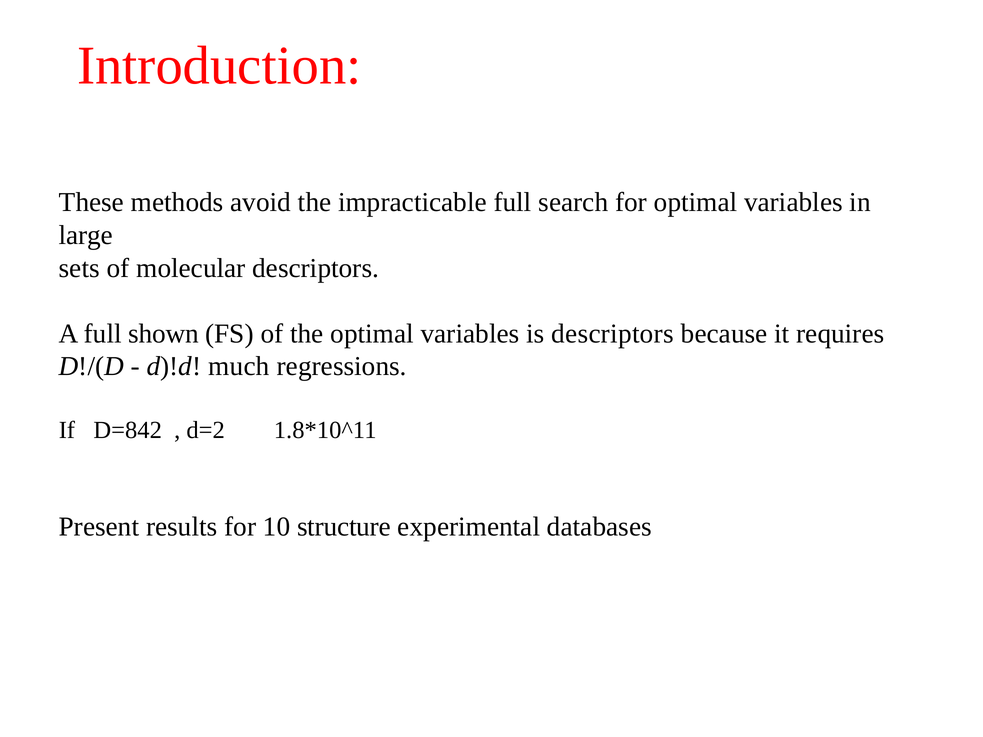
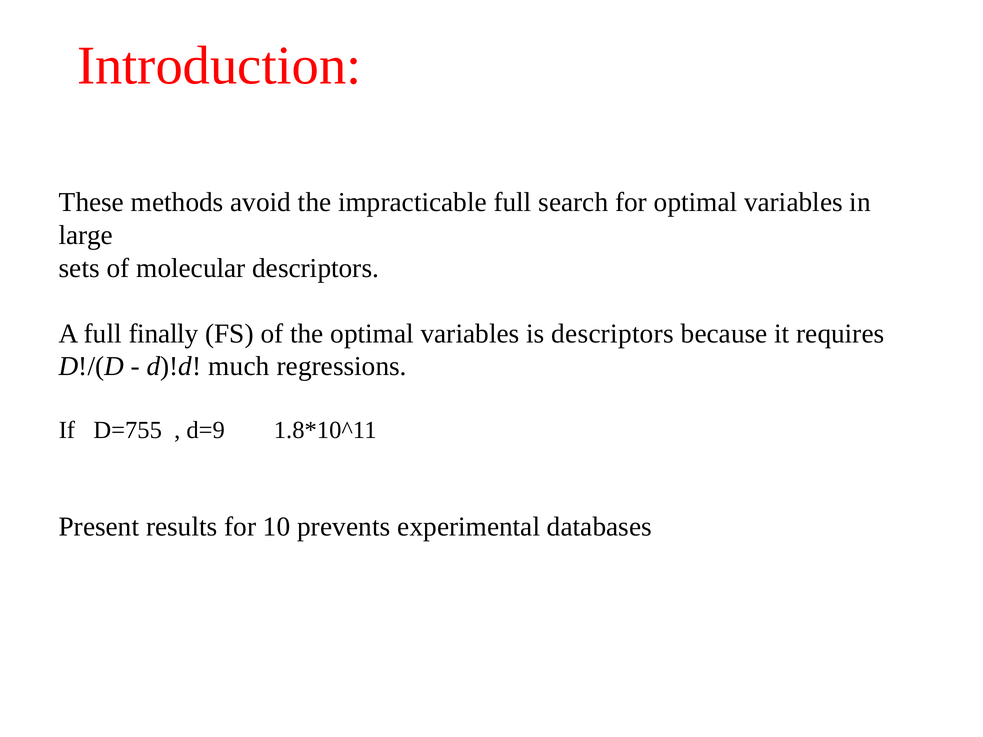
shown: shown -> finally (164, 334)
D=842: D=842 -> D=755 (128, 430)
d=2: d=2 -> d=9 (206, 430)
structure: structure -> prevents (344, 527)
